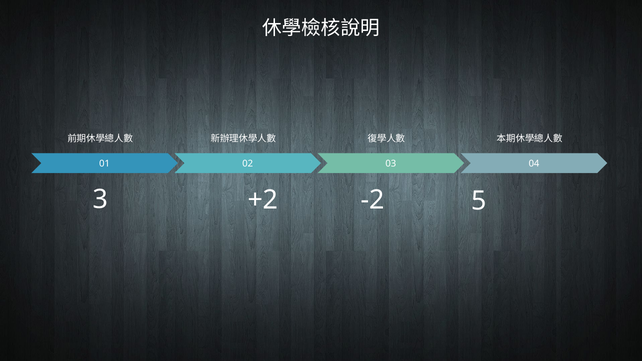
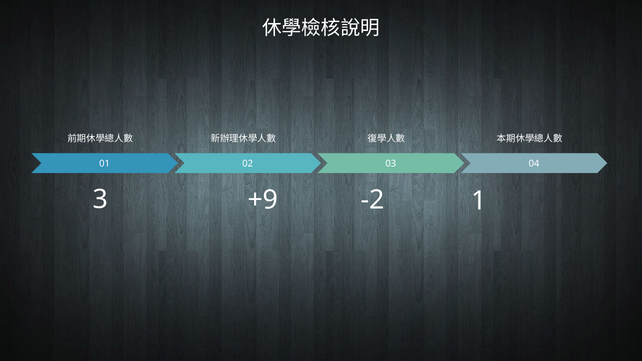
+2: +2 -> +9 (263, 200)
5: 5 -> 1 (479, 201)
